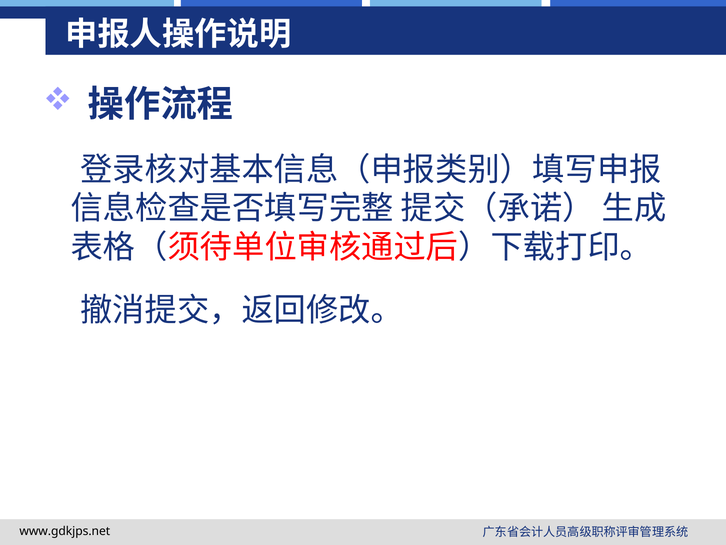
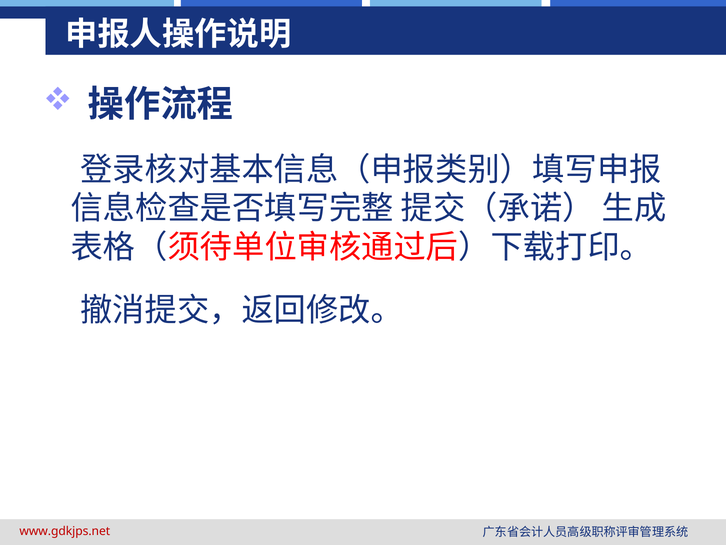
www.gdkjps.net colour: black -> red (65, 531)
